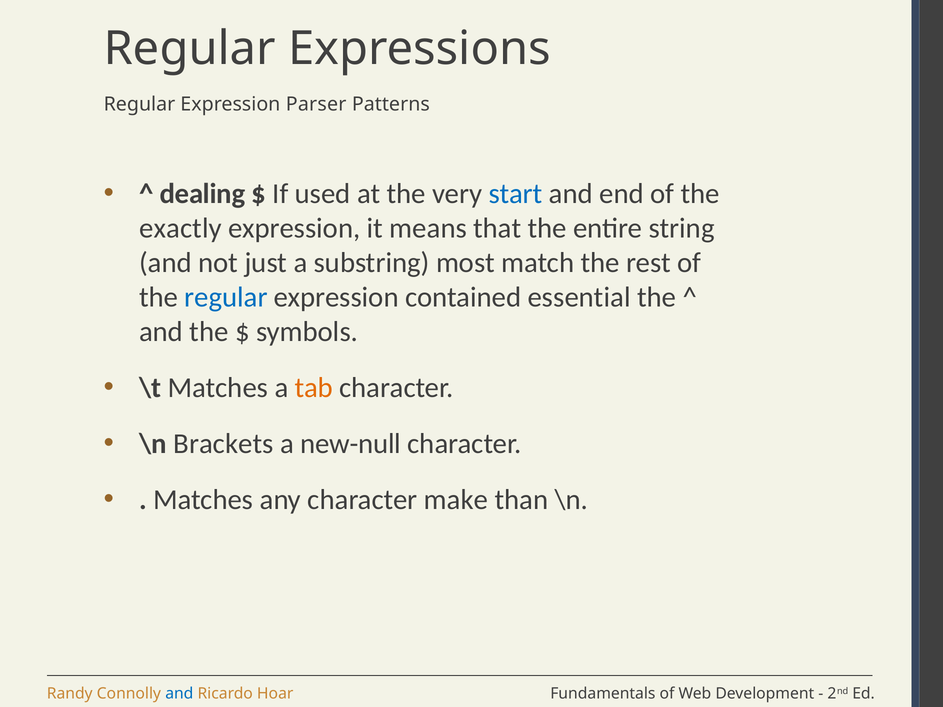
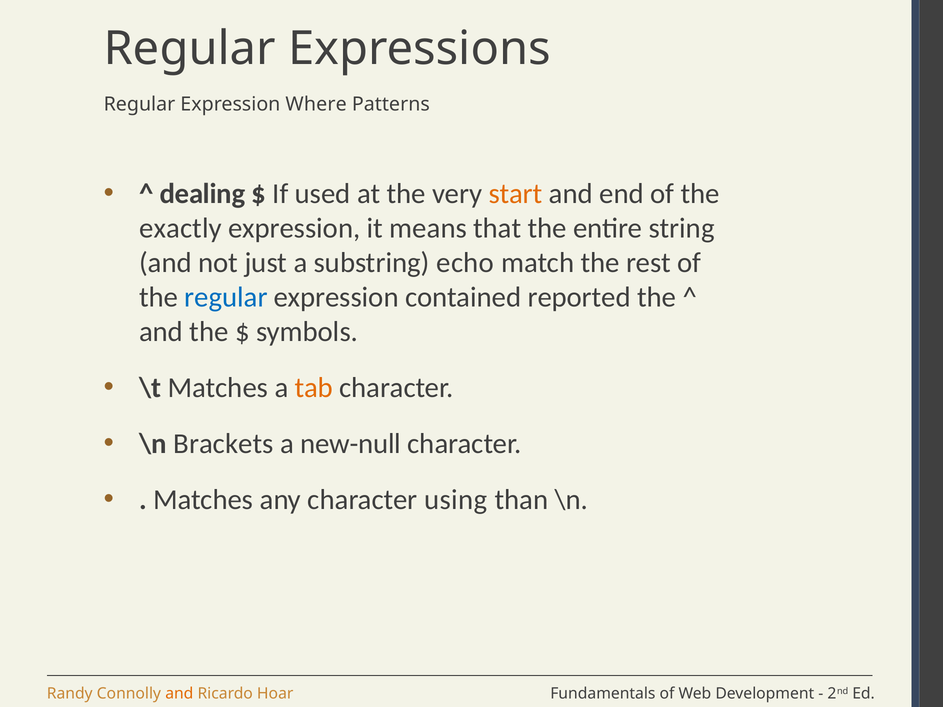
Parser: Parser -> Where (316, 104)
start colour: blue -> orange (516, 194)
most: most -> echo (465, 263)
essential: essential -> reported (579, 297)
make: make -> using (456, 500)
and colour: blue -> orange (179, 694)
